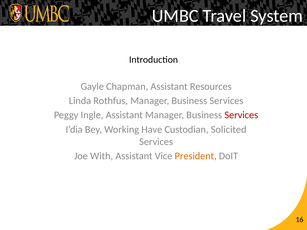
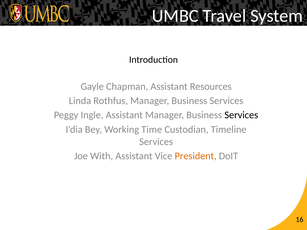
Services colour: red -> black (241, 115)
Have: Have -> Time (152, 130)
Solicited: Solicited -> Timeline (229, 130)
